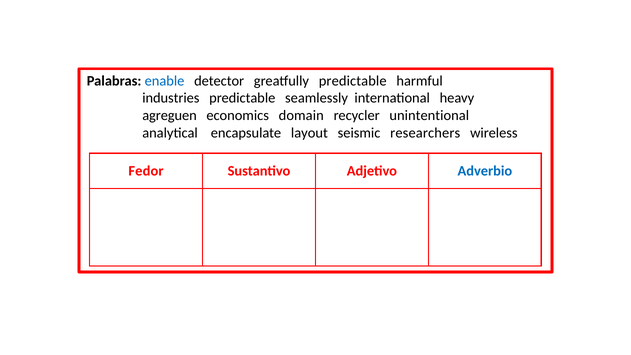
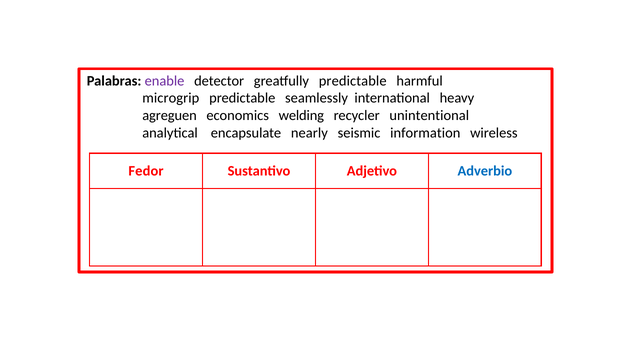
enable colour: blue -> purple (165, 81)
industries: industries -> microgrip (171, 98)
domain: domain -> welding (301, 115)
layout: layout -> nearly (309, 133)
researchers: researchers -> information (425, 133)
